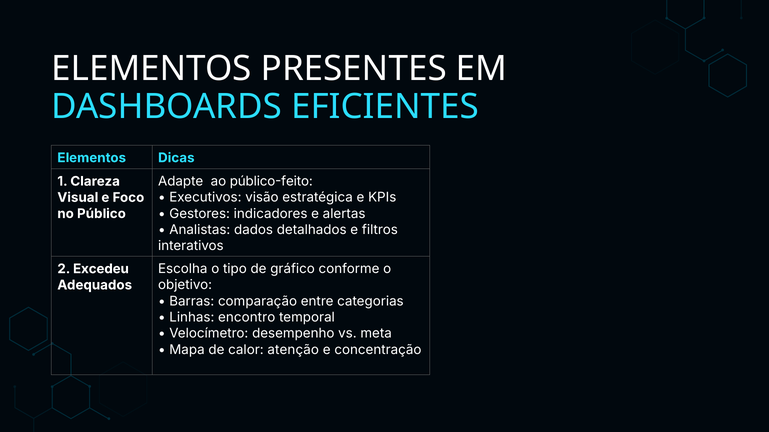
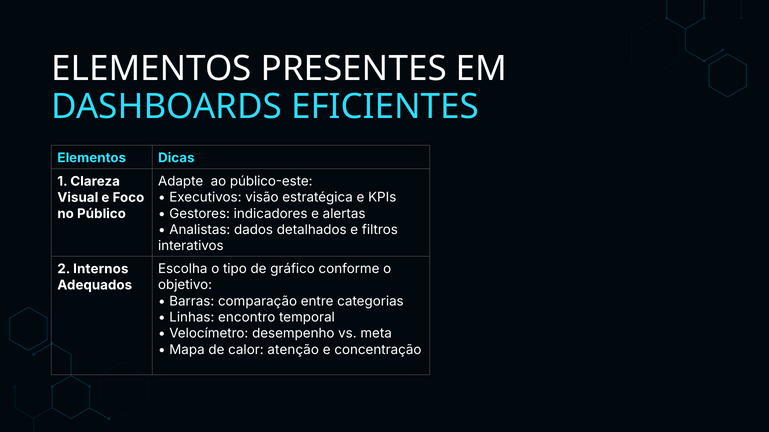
público-feito: público-feito -> público-este (271, 182)
Excedeu: Excedeu -> Internos (101, 269)
